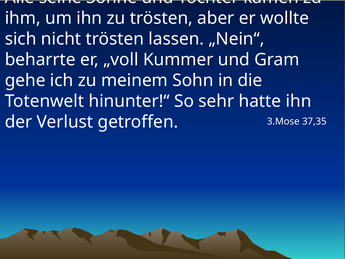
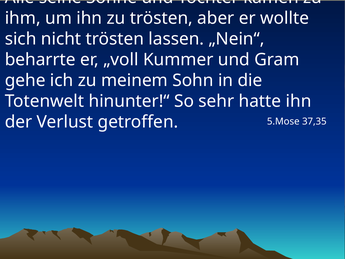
3.Mose: 3.Mose -> 5.Mose (283, 121)
